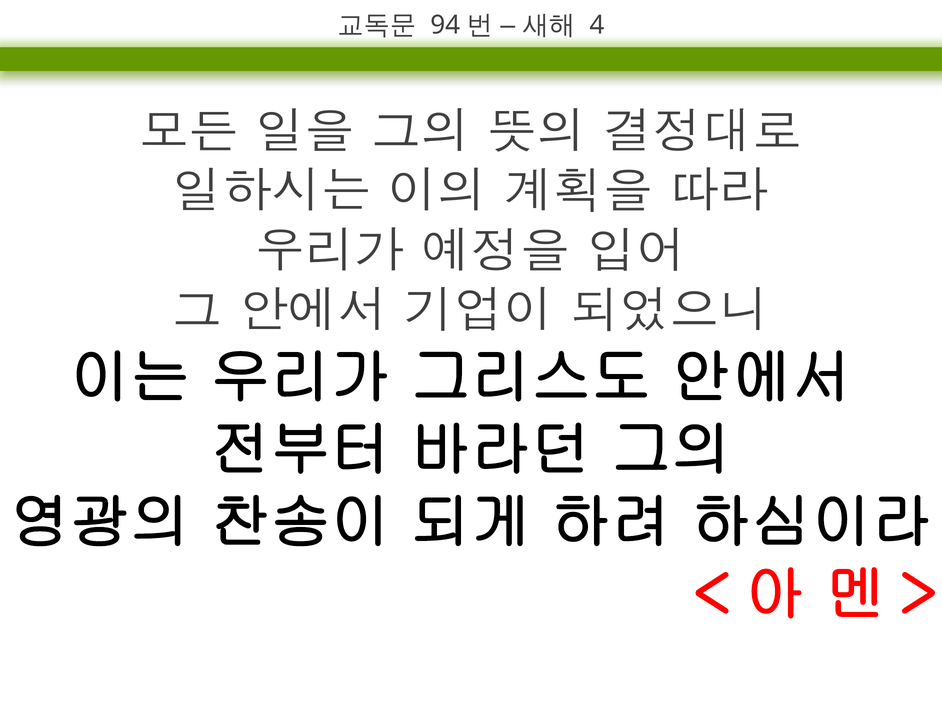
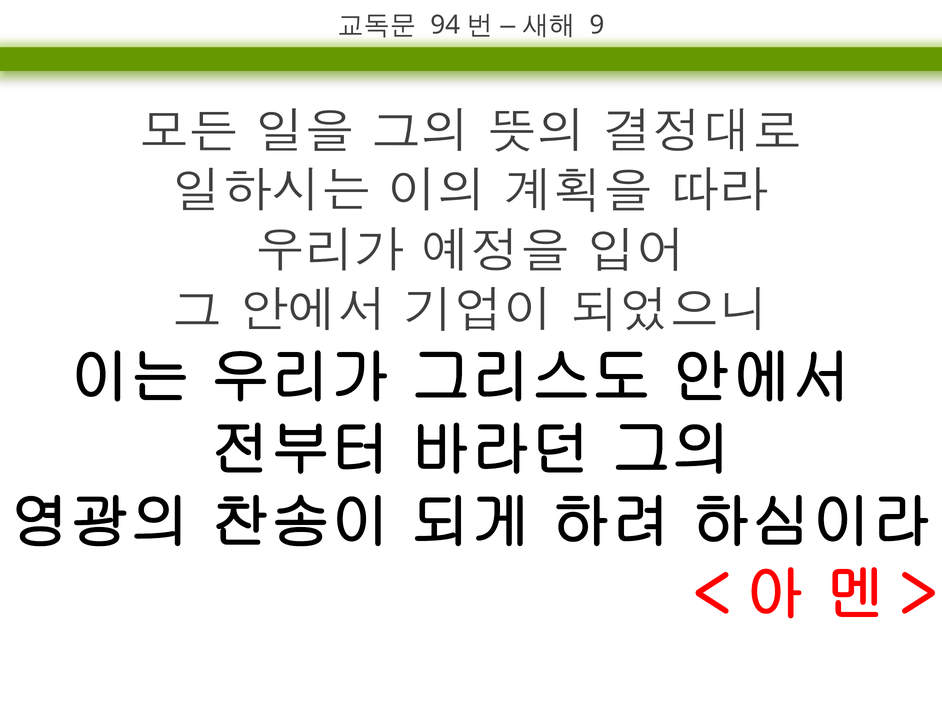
4: 4 -> 9 (597, 25)
